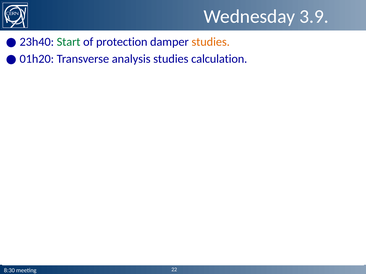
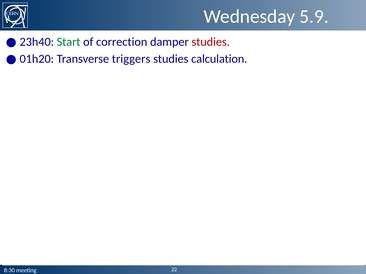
3.9: 3.9 -> 5.9 (314, 17)
protection: protection -> correction (122, 42)
studies colour: orange -> red (211, 42)
analysis: analysis -> triggers (131, 59)
